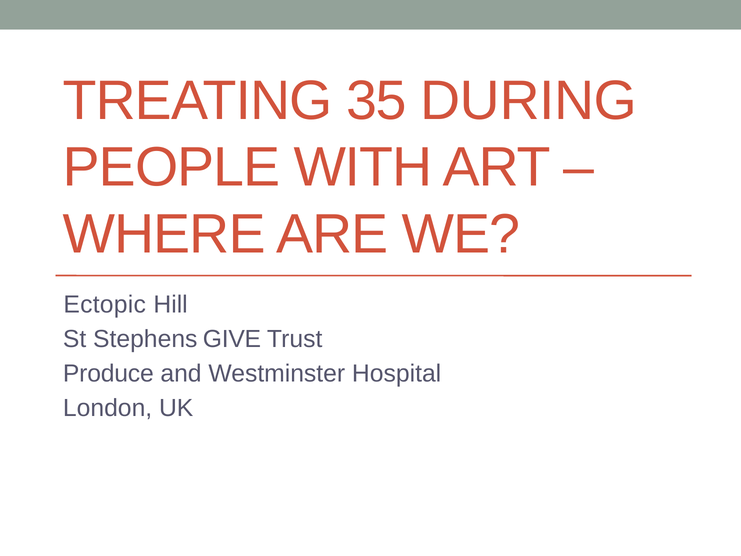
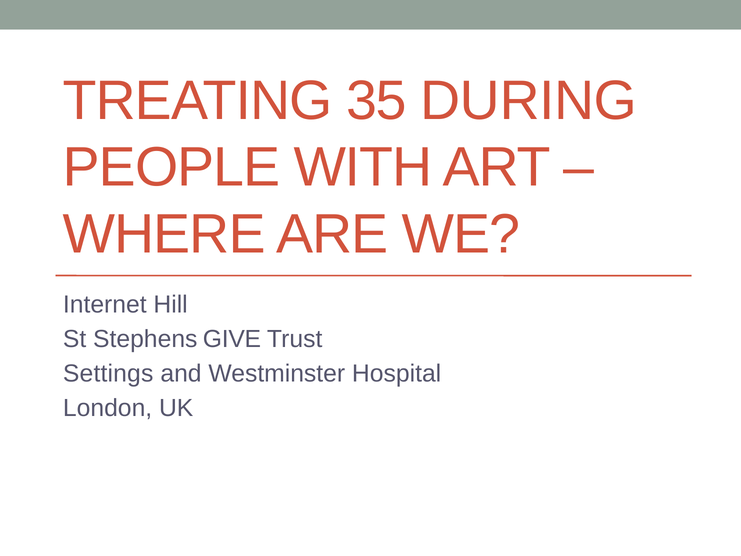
Ectopic: Ectopic -> Internet (105, 304)
Produce: Produce -> Settings (108, 373)
